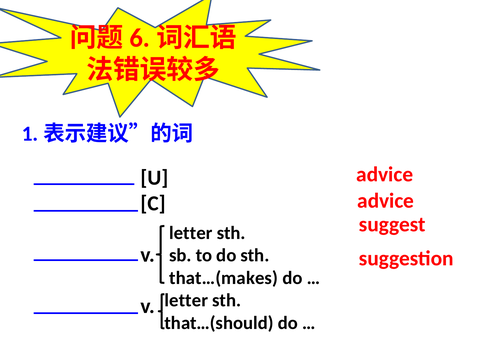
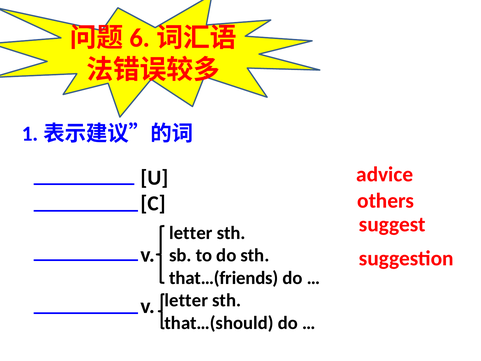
advice: advice -> others (386, 201)
that…(makes: that…(makes -> that…(friends (224, 278)
